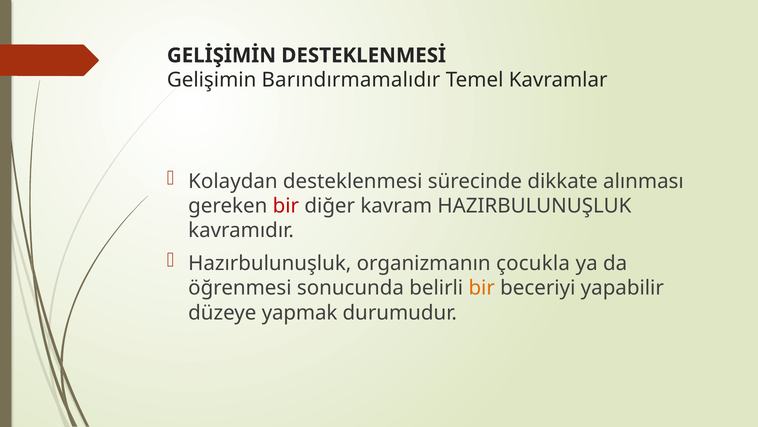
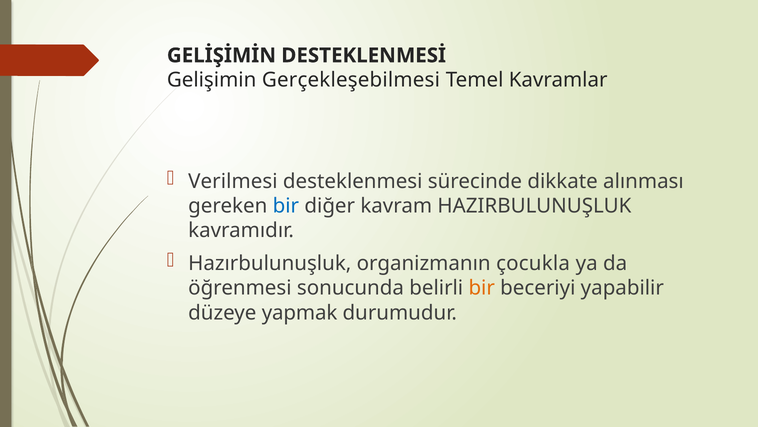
Barındırmamalıdır: Barındırmamalıdır -> Gerçekleşebilmesi (351, 80)
Kolaydan: Kolaydan -> Verilmesi (233, 181)
bir colour: red -> blue (286, 206)
